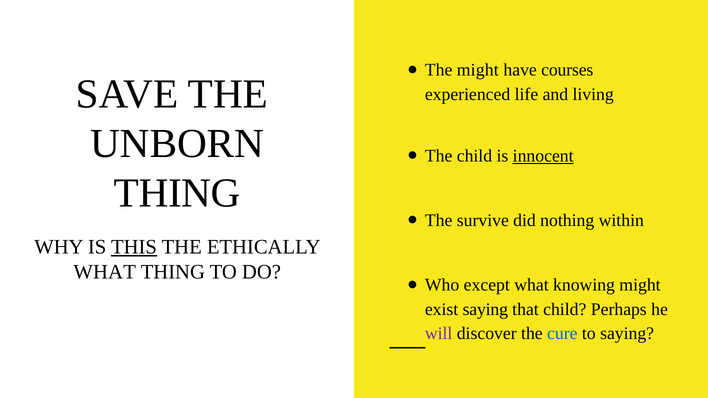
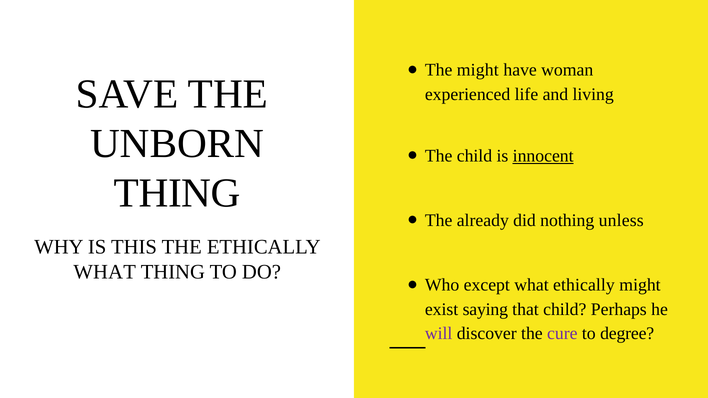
courses: courses -> woman (567, 70)
survive: survive -> already (483, 220)
within: within -> unless (621, 220)
THIS underline: present -> none (134, 247)
what knowing: knowing -> ethically (584, 285)
cure colour: blue -> purple (562, 334)
to saying: saying -> degree (627, 334)
